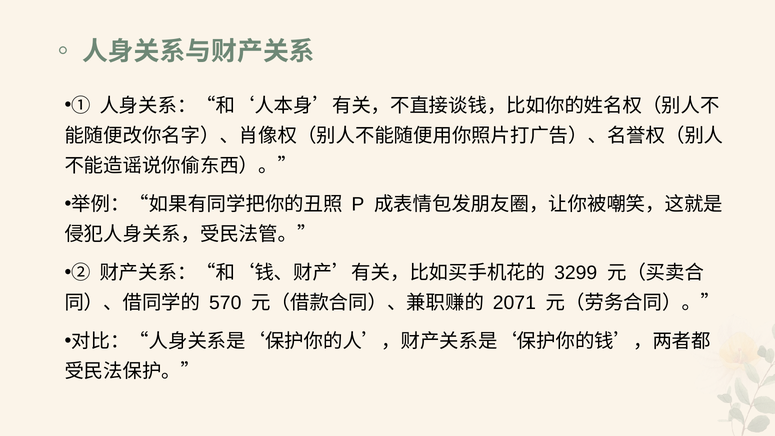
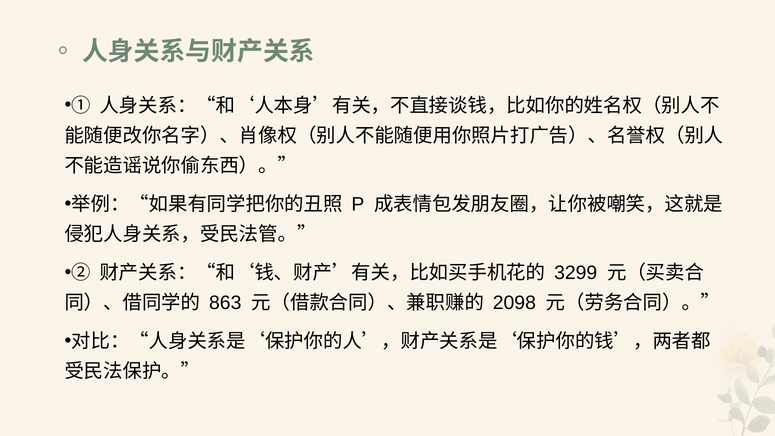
570: 570 -> 863 (225, 303)
2071: 2071 -> 2098 (514, 303)
